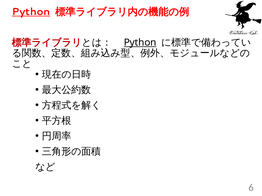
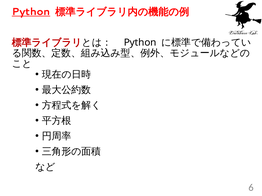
Python underline: present -> none (140, 43)
